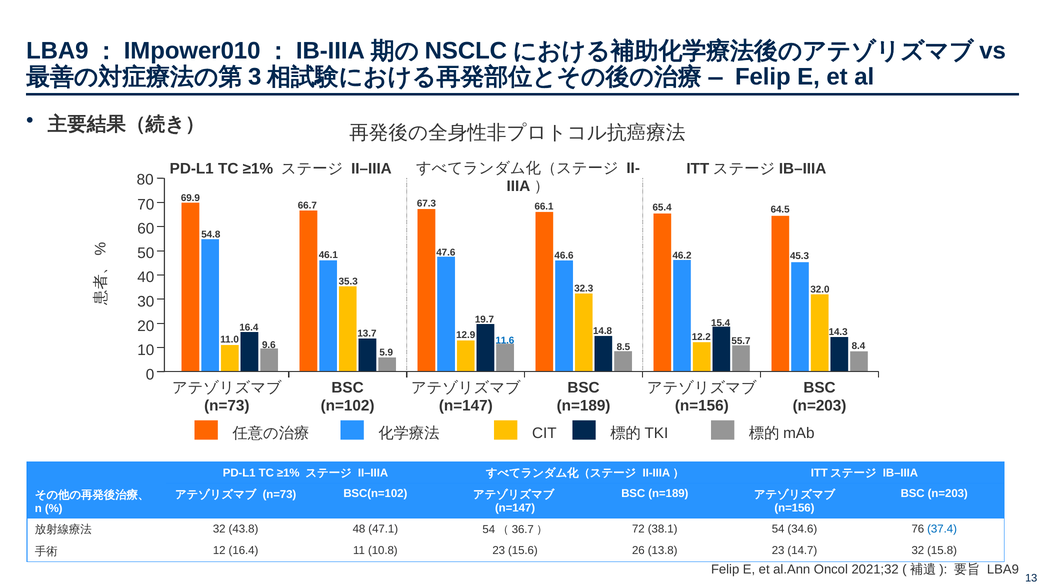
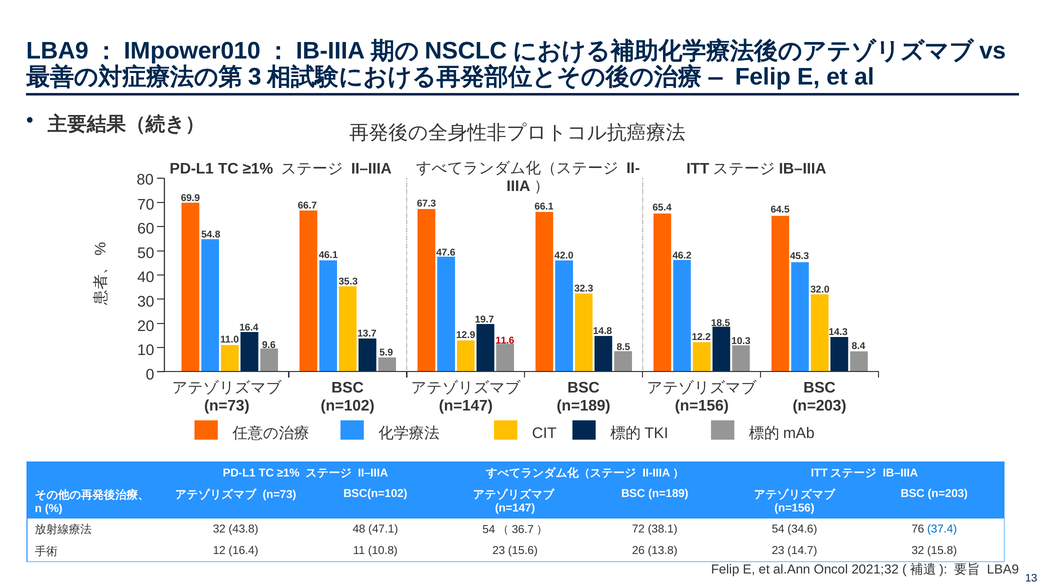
46.6: 46.6 -> 42.0 (564, 255)
15.4: 15.4 -> 18.5 (721, 323)
11.6 colour: blue -> red (505, 340)
55.7: 55.7 -> 10.3 (741, 341)
